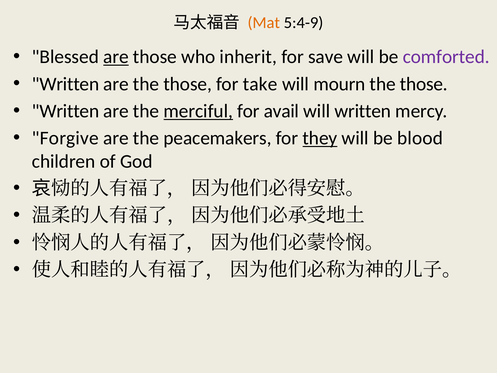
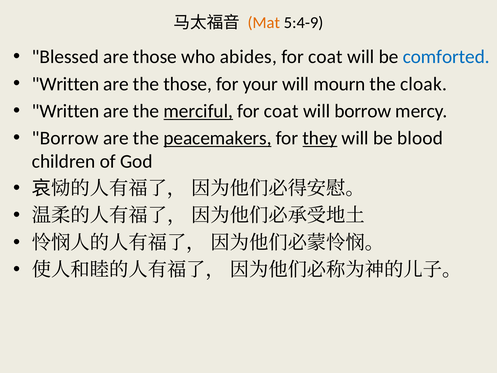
are underline: present -> none (116, 57)
inherit: inherit -> abides (248, 57)
save: save -> coat (325, 57)
comforted colour: purple -> blue (446, 57)
take: take -> your (260, 84)
those: those -> cloak (424, 84)
avail: avail -> coat (281, 111)
will written: written -> borrow (363, 111)
Forgive: Forgive -> Borrow (65, 138)
peacemakers underline: none -> present (218, 138)
